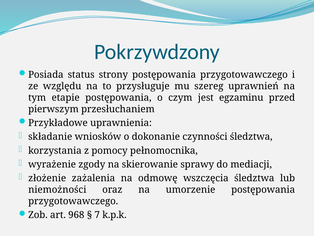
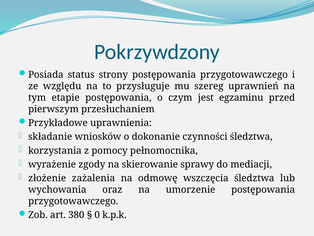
niemożności: niemożności -> wychowania (57, 189)
968: 968 -> 380 (76, 215)
7: 7 -> 0 (97, 215)
